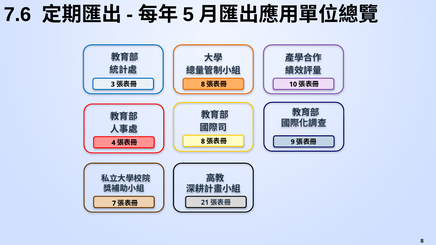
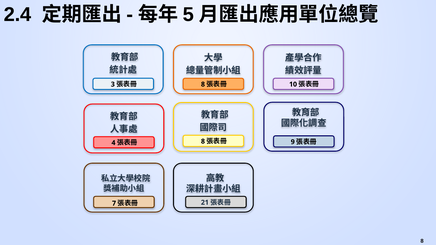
7.6: 7.6 -> 2.4 (18, 15)
